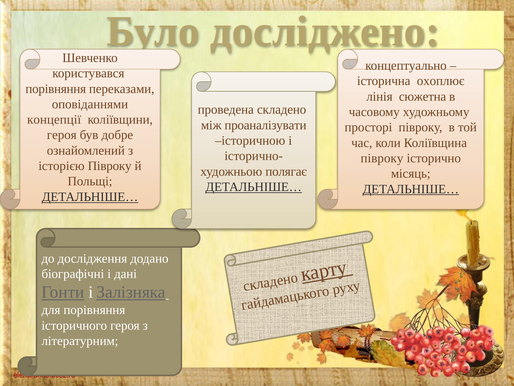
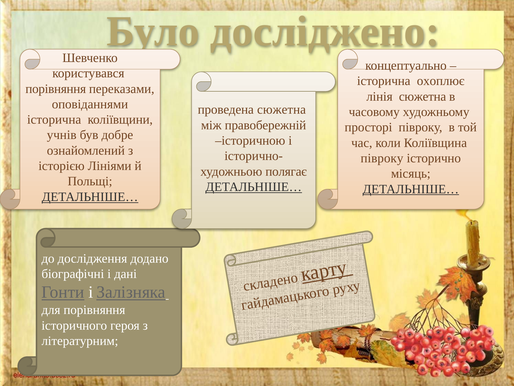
проведена складено: складено -> сюжетна (282, 110)
концепції: концепції -> історична (54, 119)
проаналізувати: проаналізувати -> правобережній (265, 125)
героя: героя -> учнів (62, 135)
історією Півроку: Півроку -> Лініями (110, 166)
